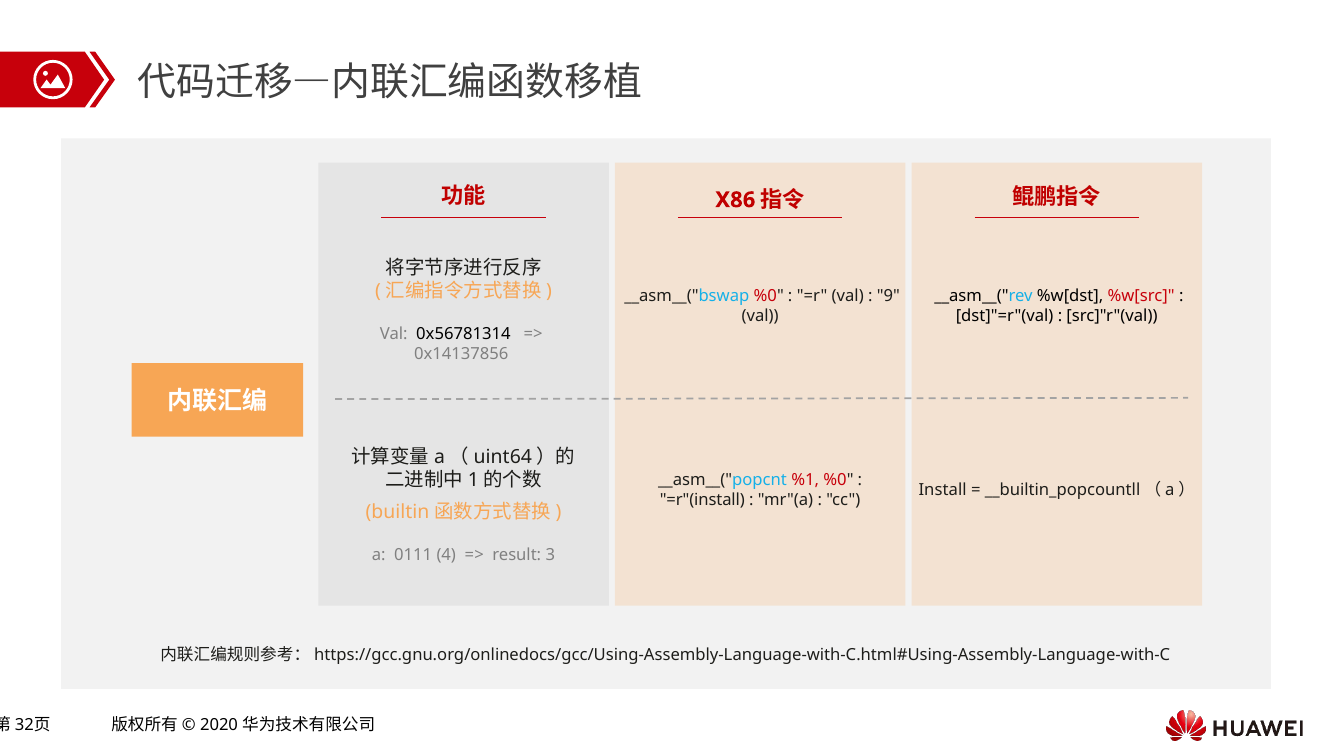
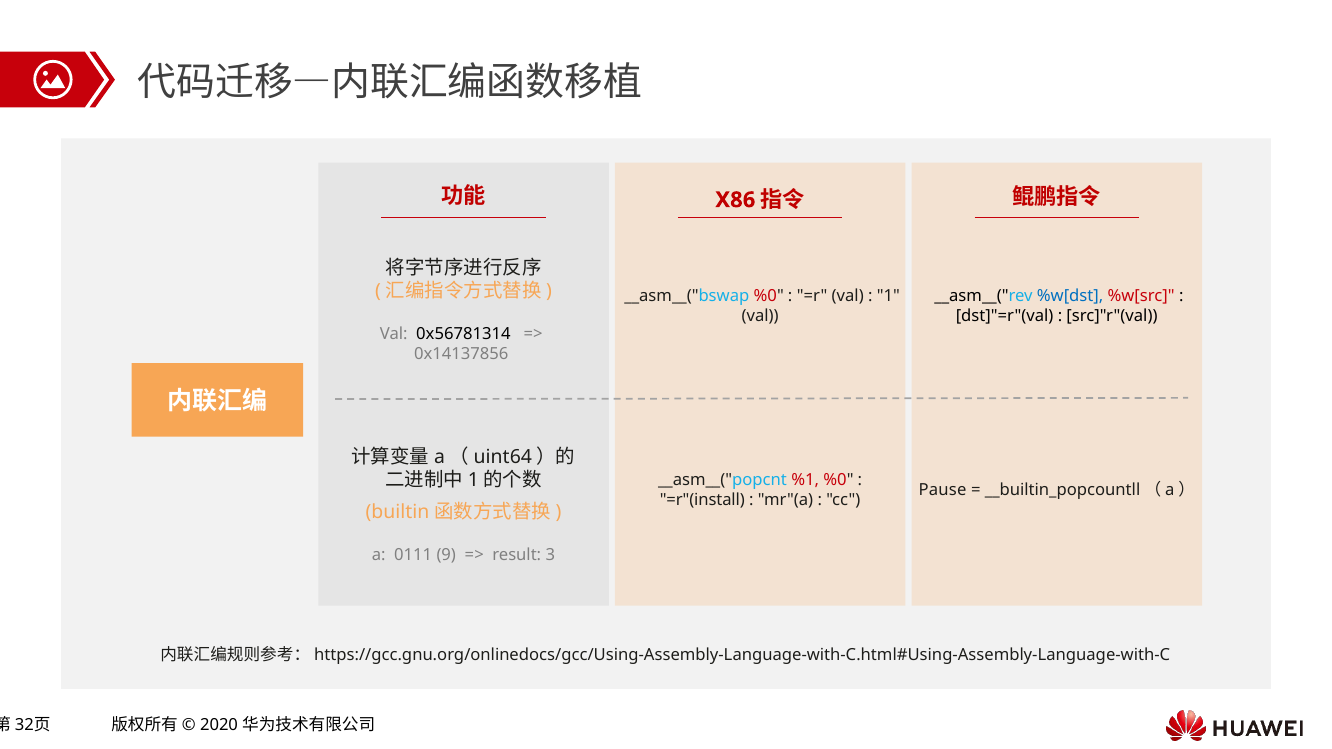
9: 9 -> 1 (888, 297)
%w[dst colour: black -> blue (1070, 297)
Install: Install -> Pause (943, 490)
4: 4 -> 9 (446, 555)
